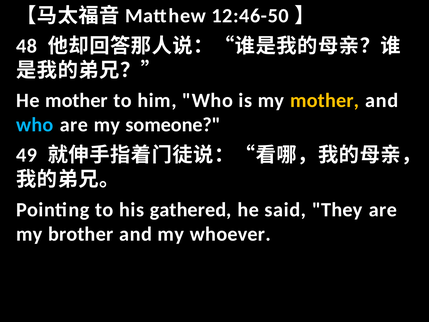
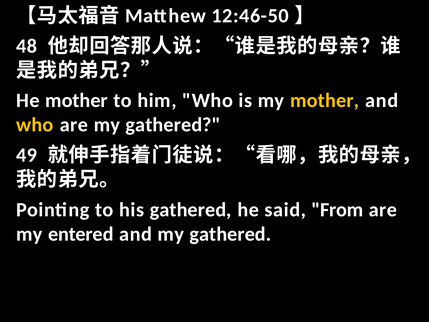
who colour: light blue -> yellow (35, 125)
are my someone: someone -> gathered (173, 125)
They: They -> From (337, 210)
brother: brother -> entered (81, 234)
and my whoever: whoever -> gathered (230, 234)
